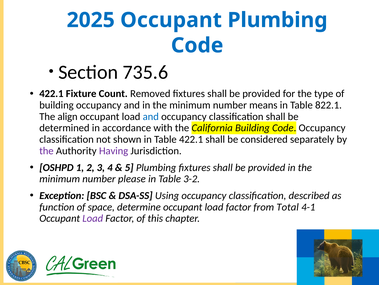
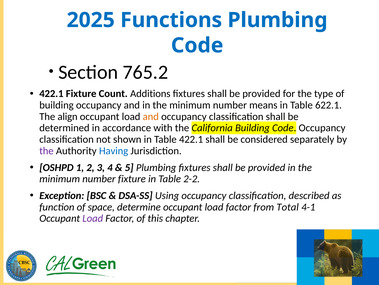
2025 Occupant: Occupant -> Functions (171, 20)
735.6: 735.6 -> 765.2 (145, 72)
Removed: Removed -> Additions (150, 94)
822.1: 822.1 -> 622.1 (328, 105)
and colour: blue -> orange (151, 116)
Having colour: purple -> blue (114, 150)
number please: please -> fixture (132, 178)
3-2: 3-2 -> 2-2 (192, 178)
